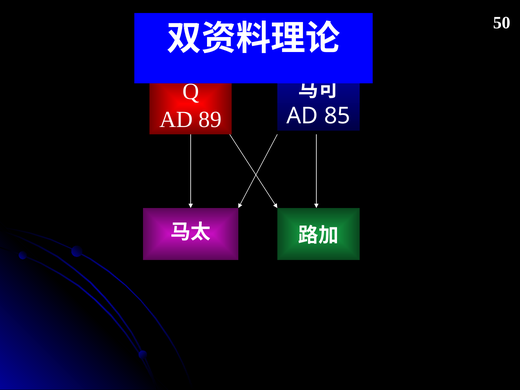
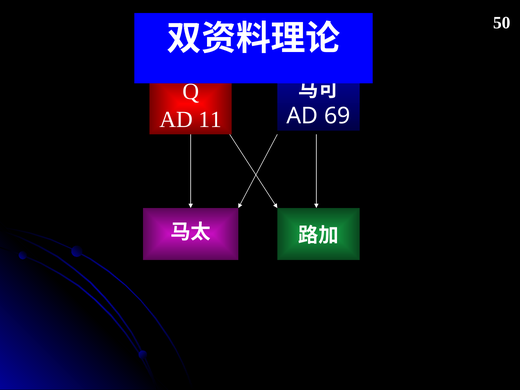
89: 89 -> 11 (210, 119)
85: 85 -> 69 (337, 116)
